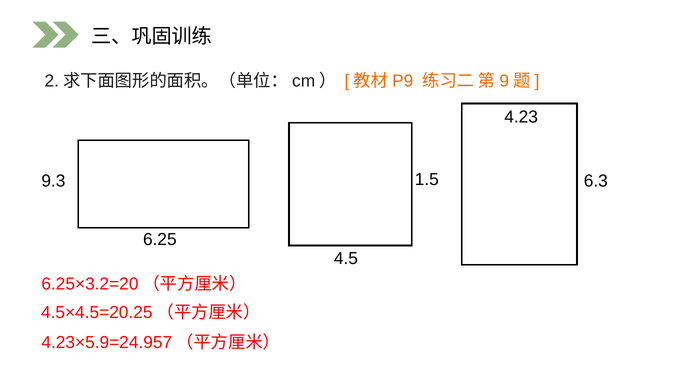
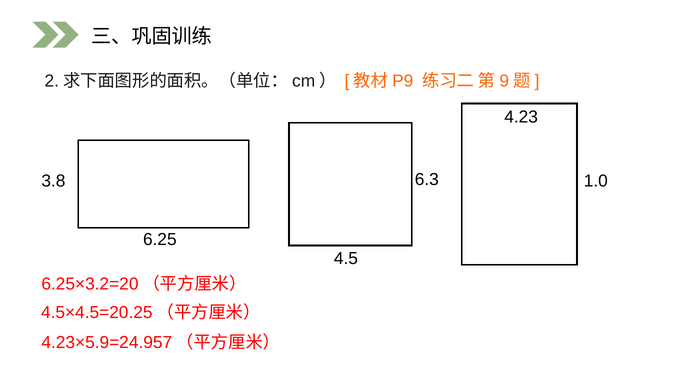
1.5: 1.5 -> 6.3 (427, 179)
9.3: 9.3 -> 3.8 (53, 180)
6.3: 6.3 -> 1.0 (596, 180)
